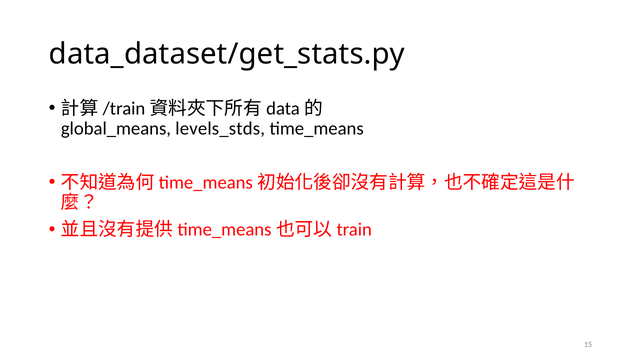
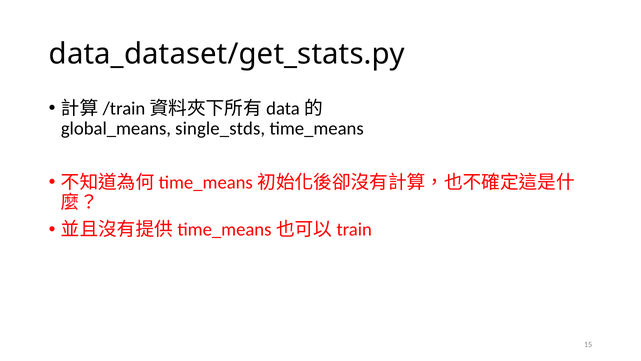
levels_stds: levels_stds -> single_stds (220, 129)
